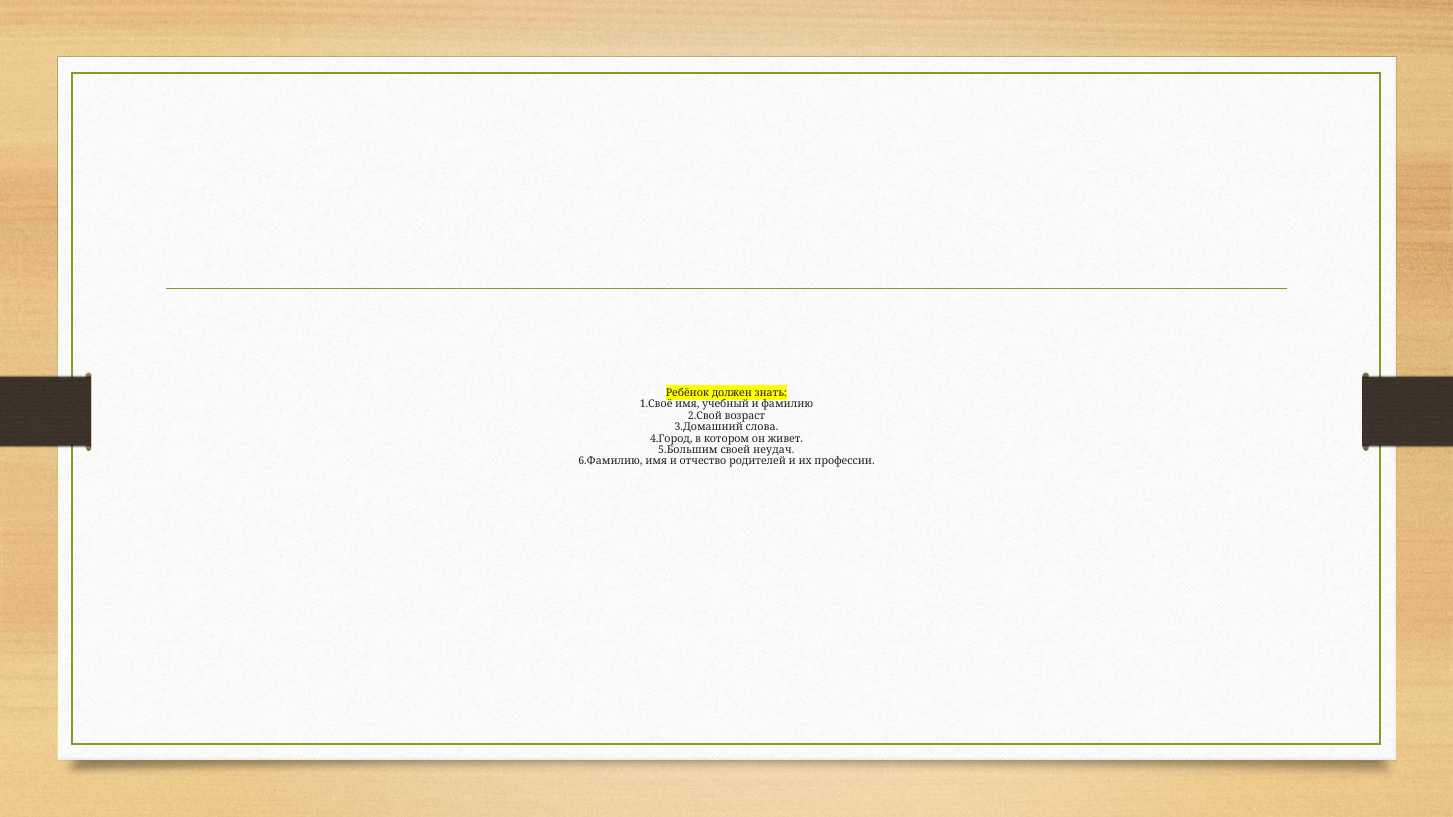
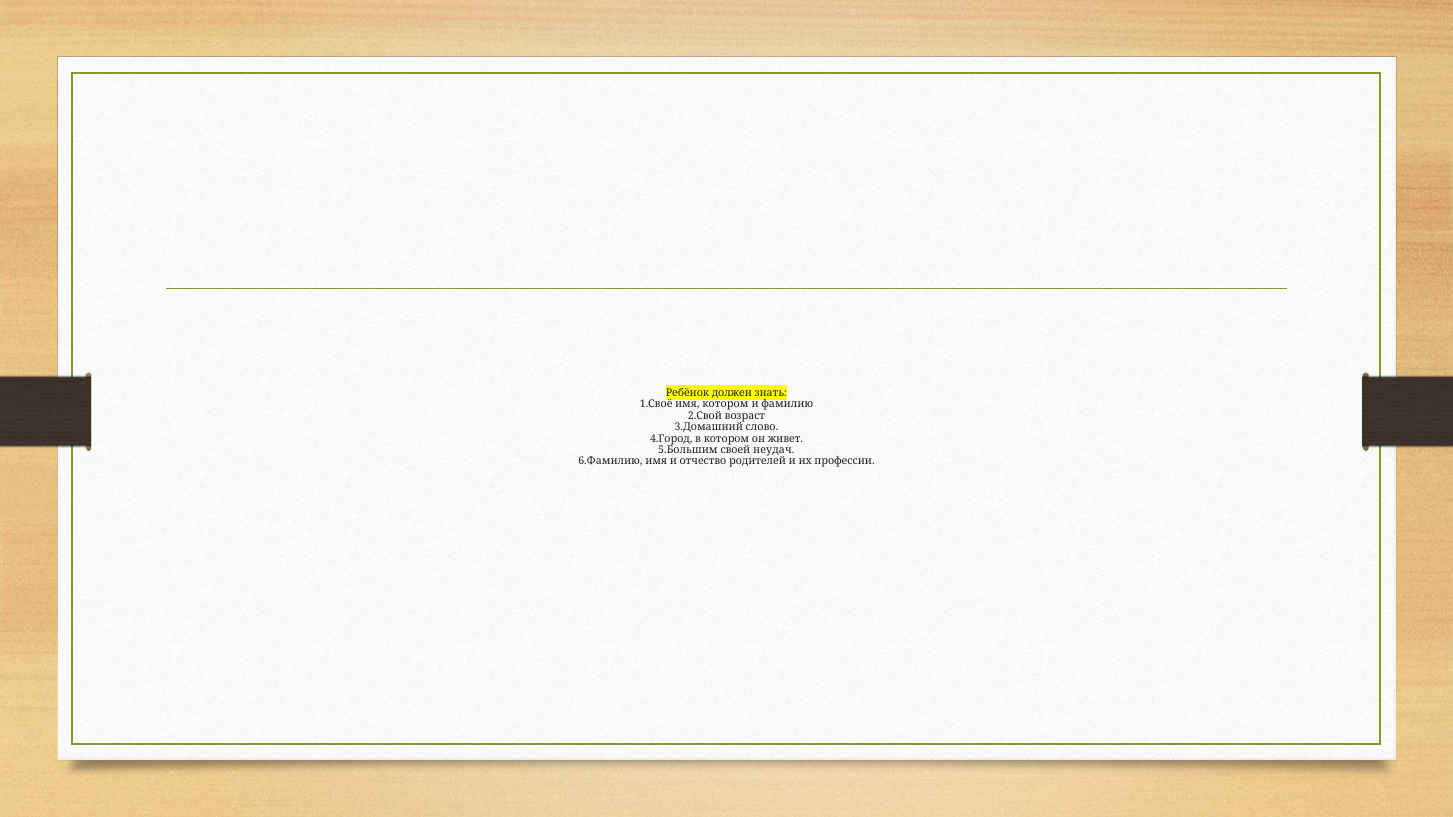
имя учебный: учебный -> котором (725, 405)
слова: слова -> слово (762, 427)
